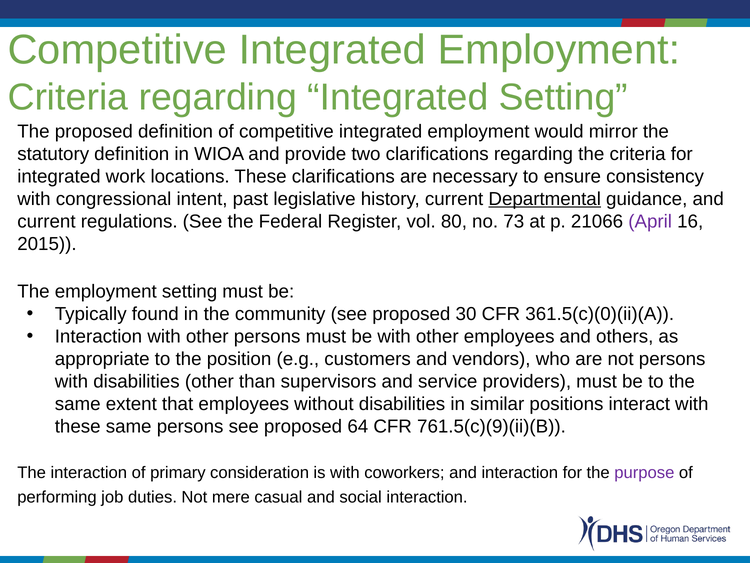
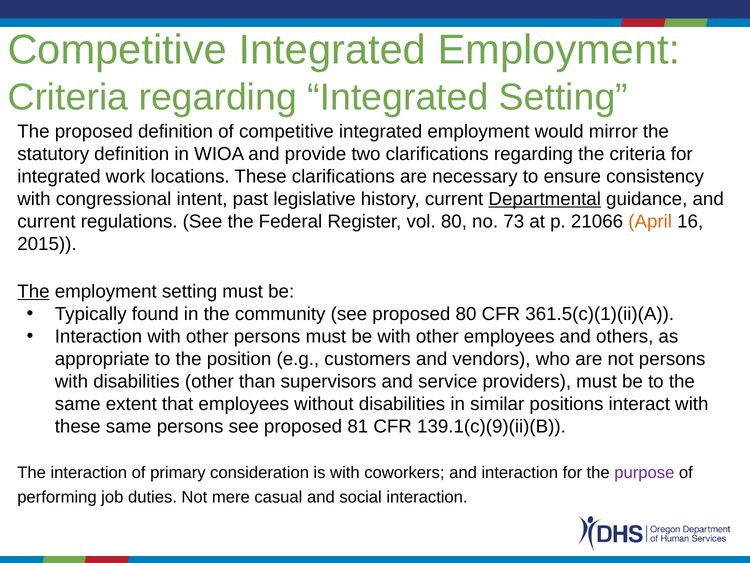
April colour: purple -> orange (650, 221)
The underline: none -> present (33, 291)
proposed 30: 30 -> 80 (466, 314)
361.5(c)(0)(ii)(A: 361.5(c)(0)(ii)(A -> 361.5(c)(1)(ii)(A (600, 314)
64: 64 -> 81 (358, 426)
761.5(c)(9)(ii)(B: 761.5(c)(9)(ii)(B -> 139.1(c)(9)(ii)(B (491, 426)
